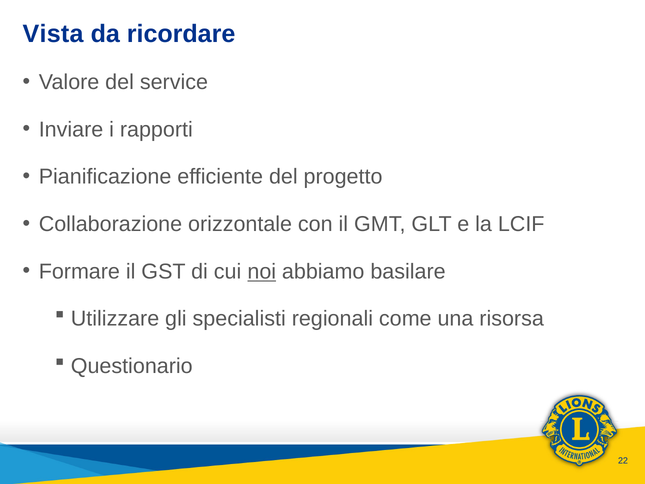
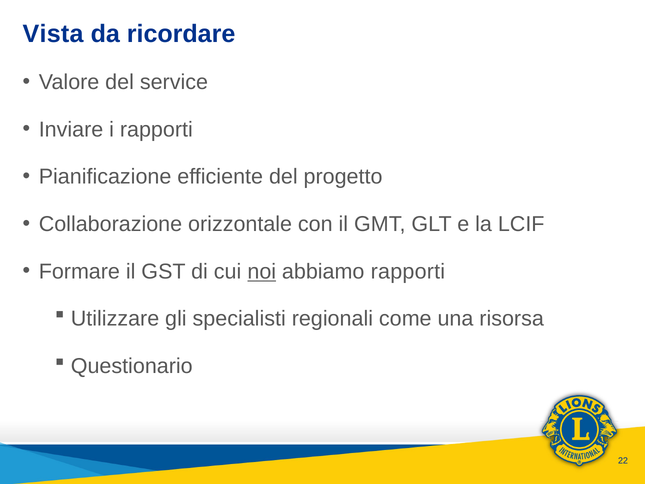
abbiamo basilare: basilare -> rapporti (408, 271)
